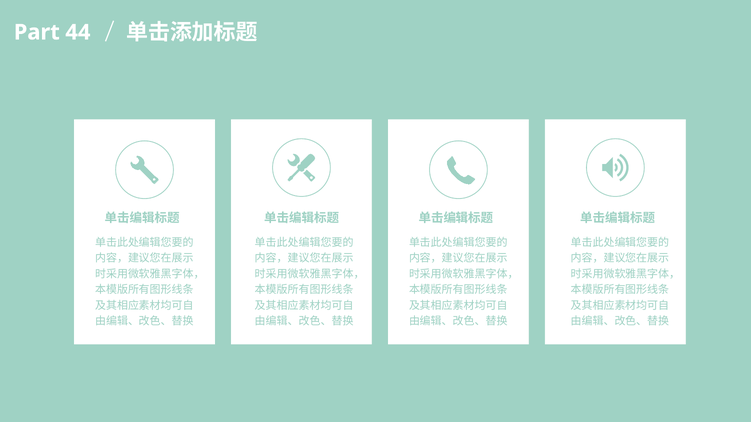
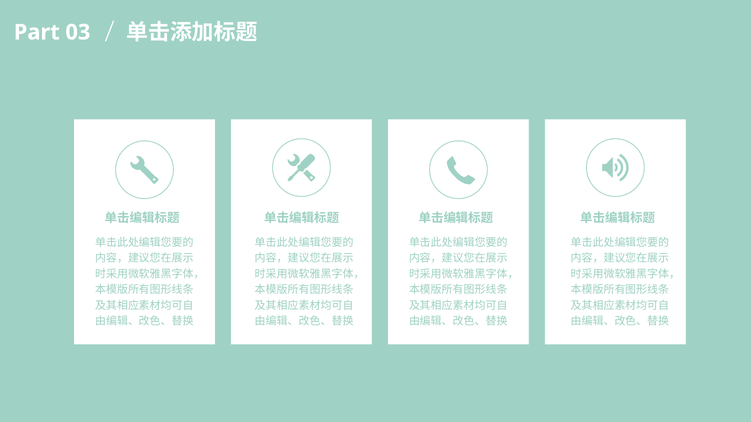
44: 44 -> 03 (78, 32)
